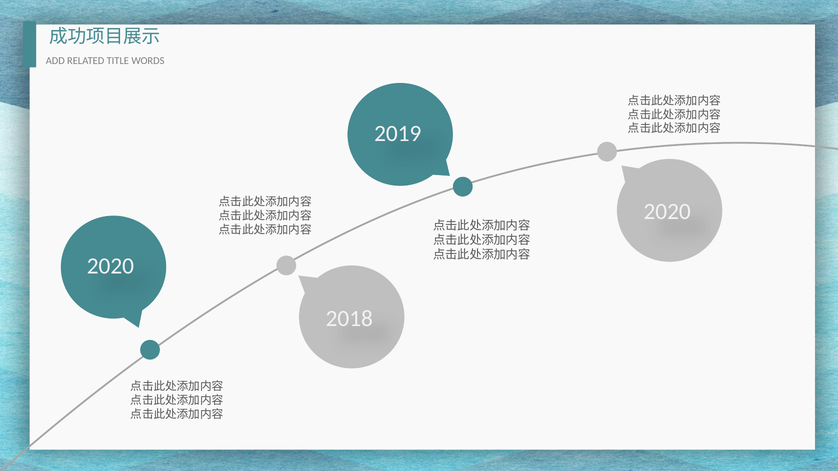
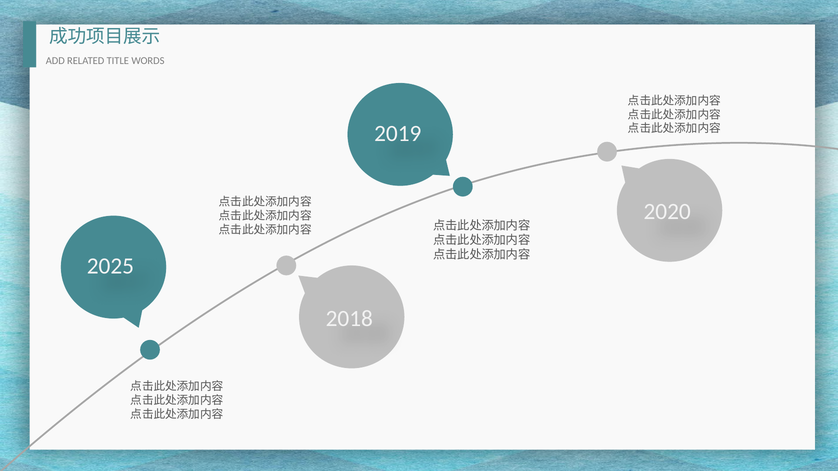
2020: 2020 -> 2025 (110, 266)
